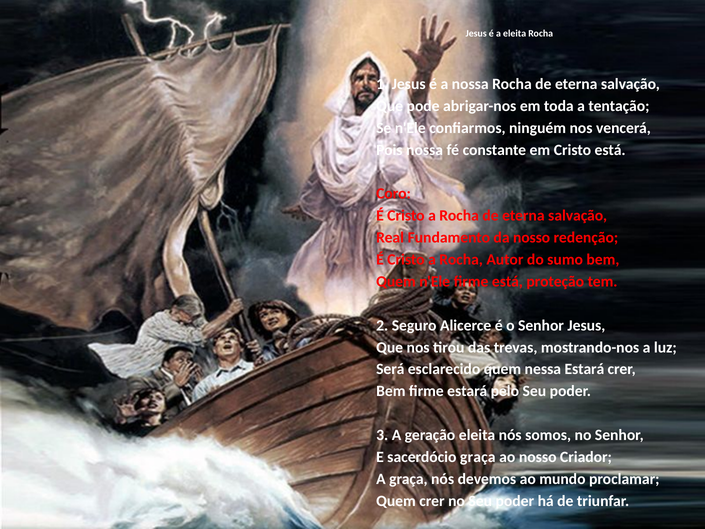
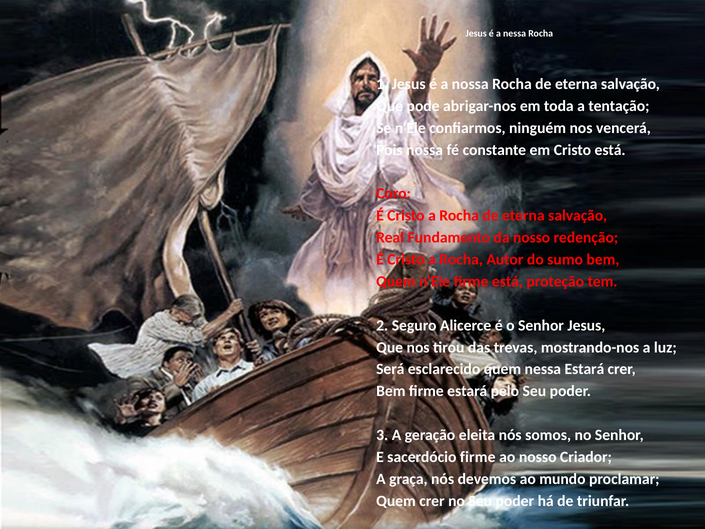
a eleita: eleita -> nessa (515, 34)
sacerdócio graça: graça -> firme (478, 457)
